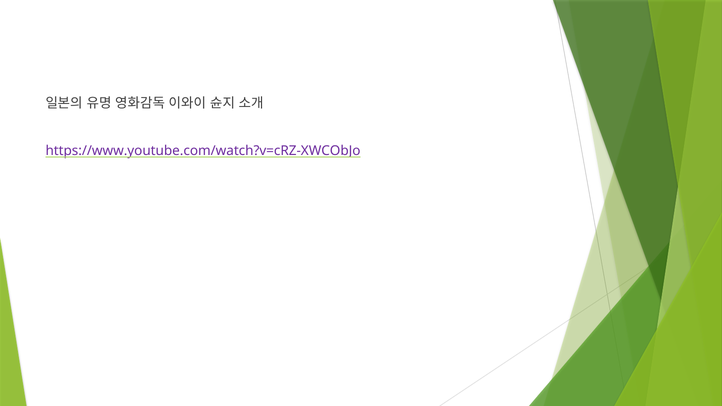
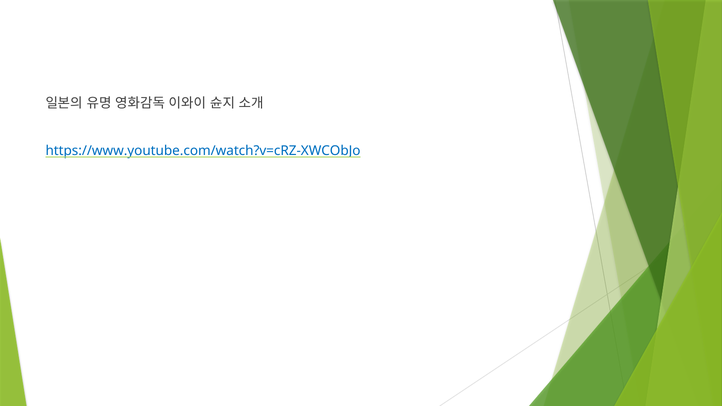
https://www.youtube.com/watch?v=cRZ-XWCObJo colour: purple -> blue (203, 151)
